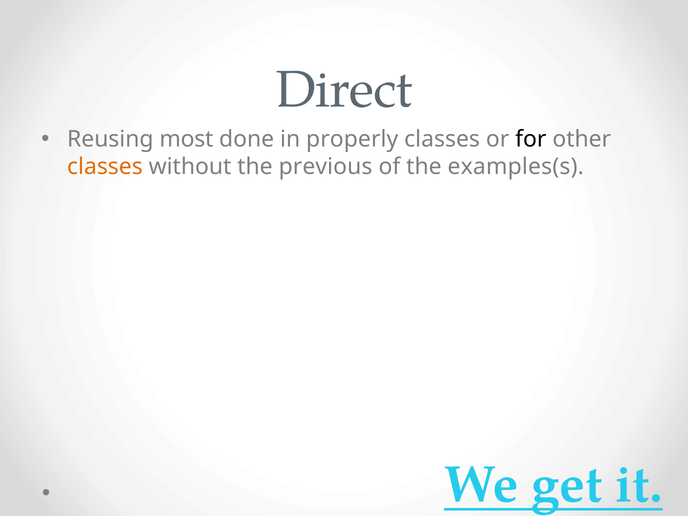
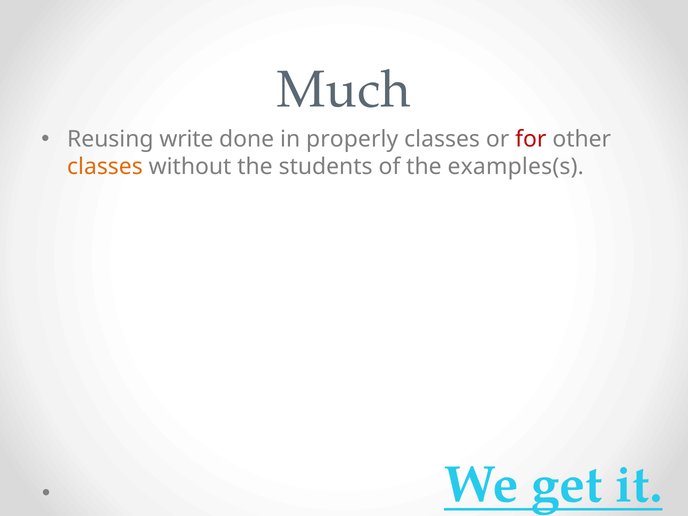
Direct: Direct -> Much (344, 90)
most: most -> write (186, 139)
for colour: black -> red (531, 139)
previous: previous -> students (326, 167)
